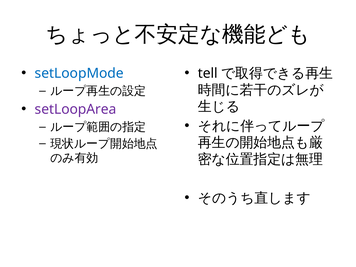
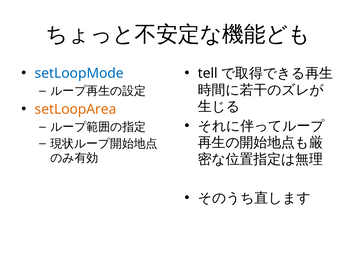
setLoopArea colour: purple -> orange (76, 109)
